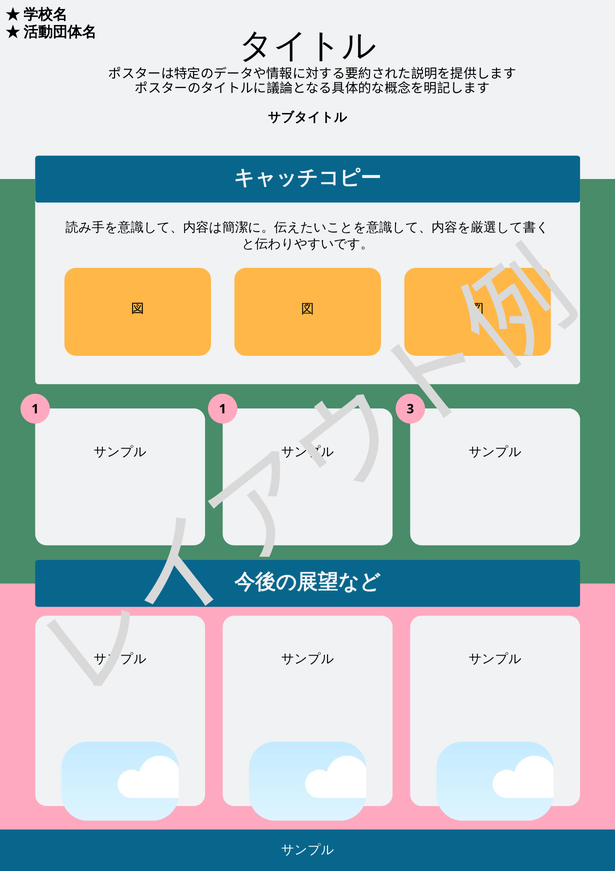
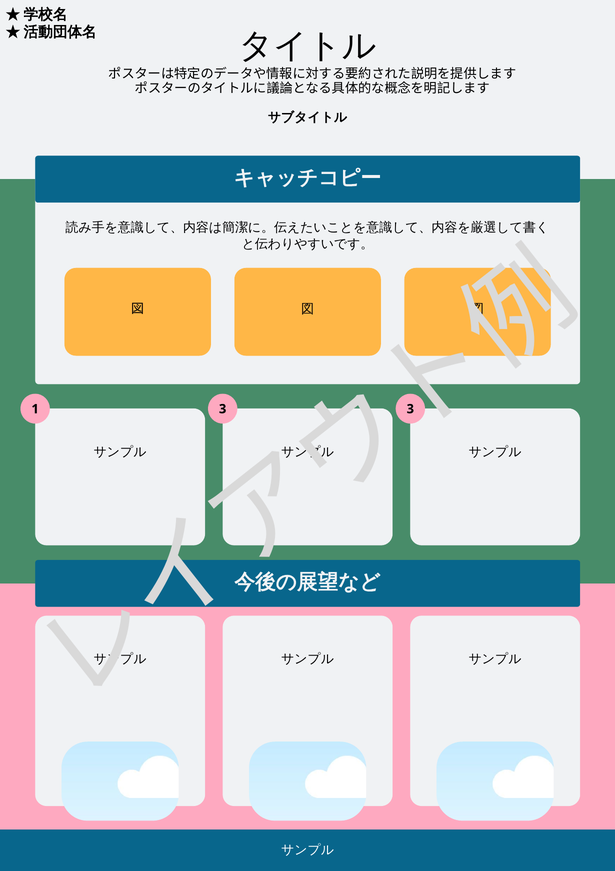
1 1: 1 -> 3 (223, 409)
